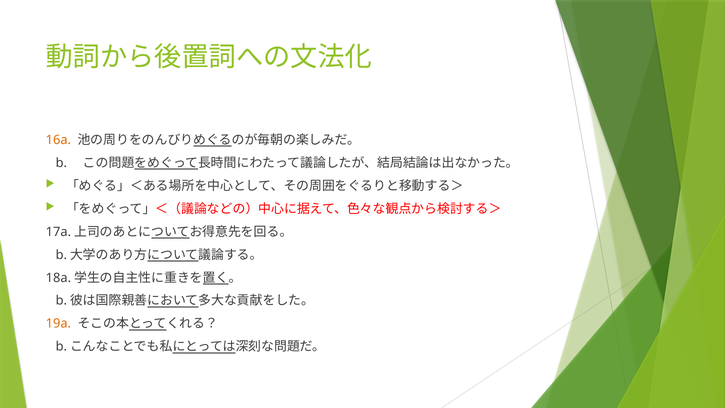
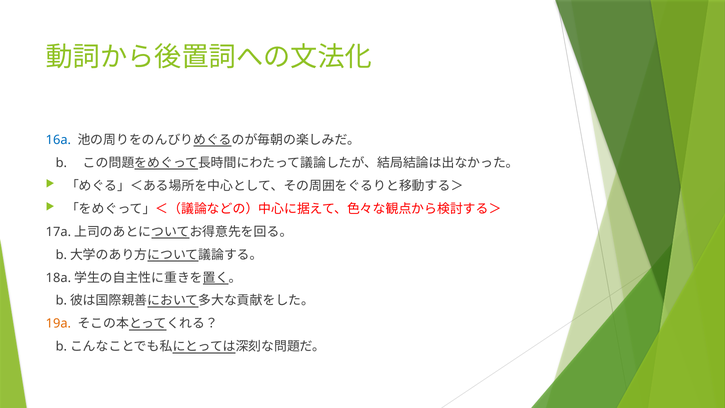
16a colour: orange -> blue (58, 140)
